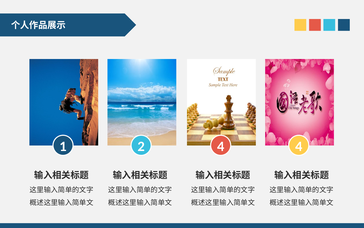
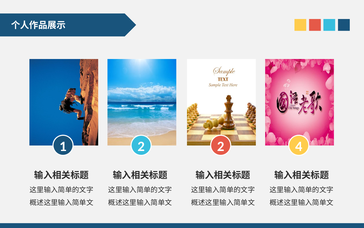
2 4: 4 -> 2 (221, 146)
